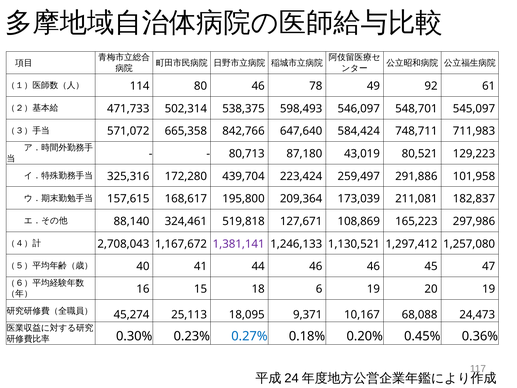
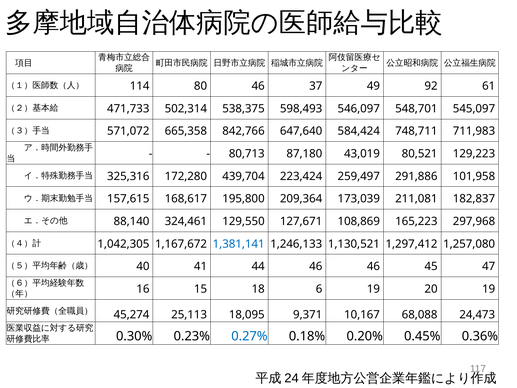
78: 78 -> 37 (316, 86)
519,818: 519,818 -> 129,550 (243, 221)
297,986: 297,986 -> 297,968 (474, 221)
2,708,043: 2,708,043 -> 1,042,305 (123, 244)
1,381,141 colour: purple -> blue (239, 244)
